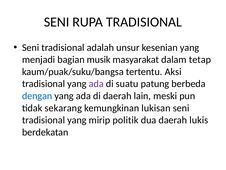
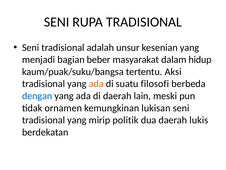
musik: musik -> beber (99, 59)
tetap: tetap -> hidup (200, 59)
ada colour: purple -> orange (96, 84)
patung: patung -> filosofi (155, 84)
sekarang: sekarang -> ornamen (63, 108)
